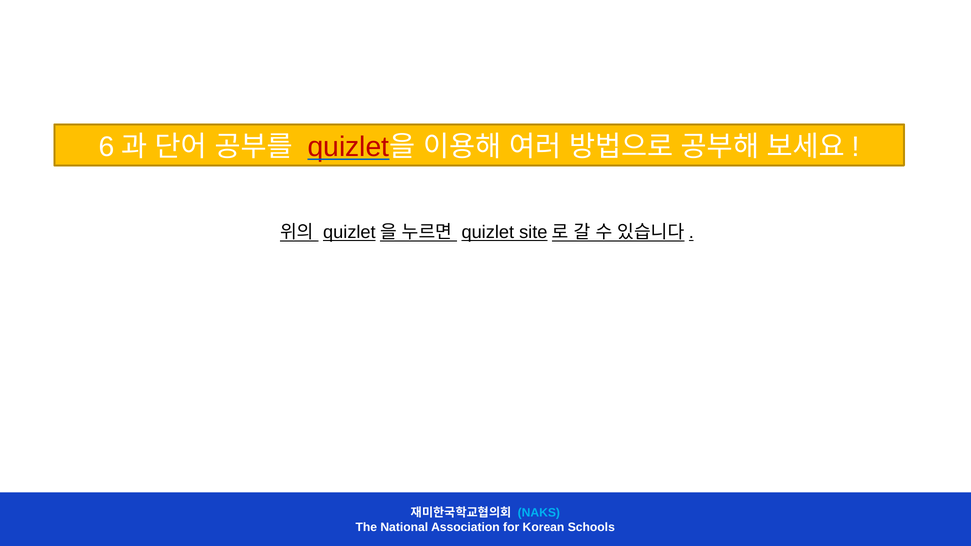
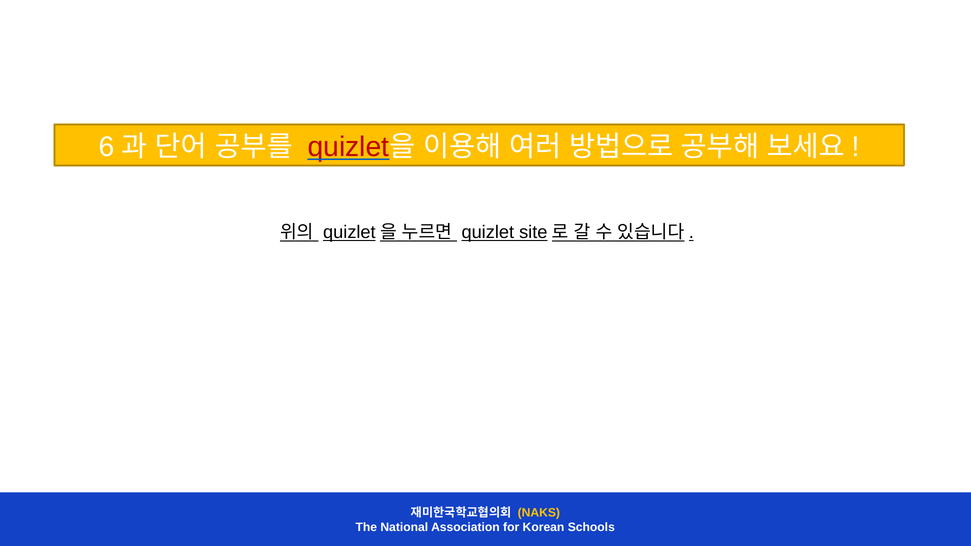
NAKS colour: light blue -> yellow (539, 513)
